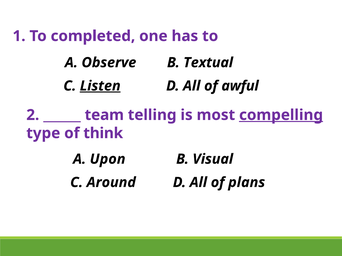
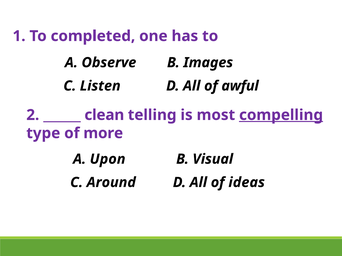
Textual: Textual -> Images (208, 63)
Listen underline: present -> none (100, 86)
team: team -> clean (104, 115)
think: think -> more (103, 133)
plans: plans -> ideas (247, 183)
